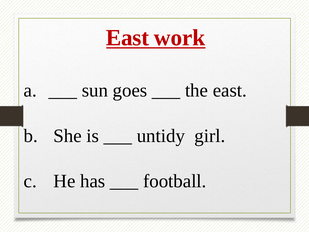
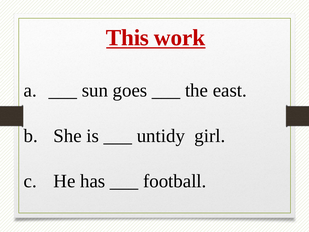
East: East -> This (127, 38)
